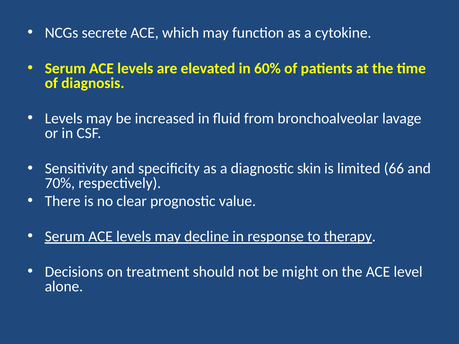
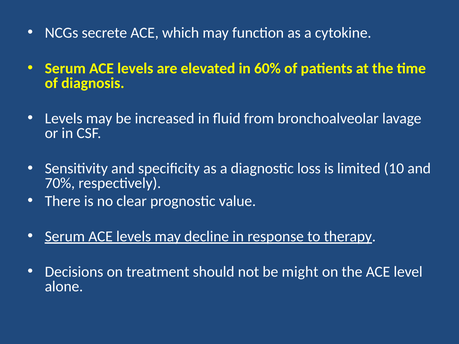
skin: skin -> loss (309, 169)
66: 66 -> 10 (394, 169)
